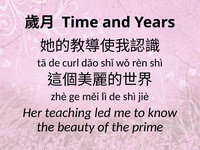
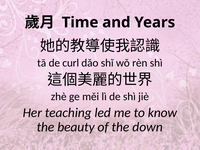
prime: prime -> down (148, 127)
